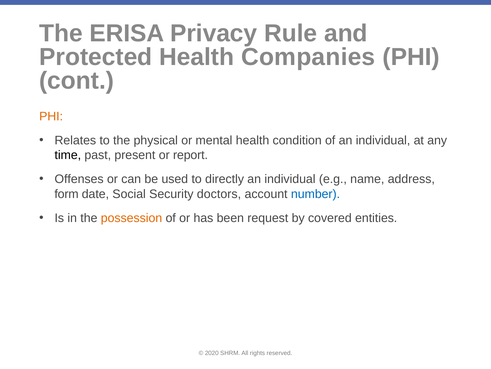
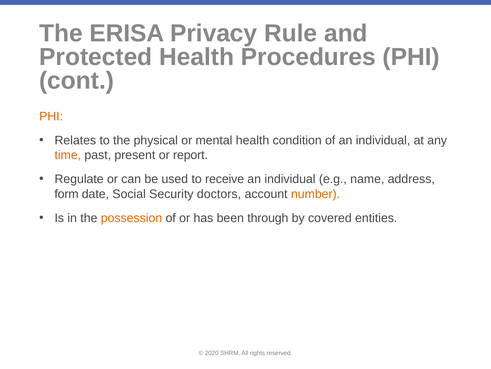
Companies: Companies -> Procedures (308, 57)
time colour: black -> orange (68, 155)
Offenses: Offenses -> Regulate (79, 179)
directly: directly -> receive (225, 179)
number colour: blue -> orange (316, 194)
request: request -> through (268, 218)
